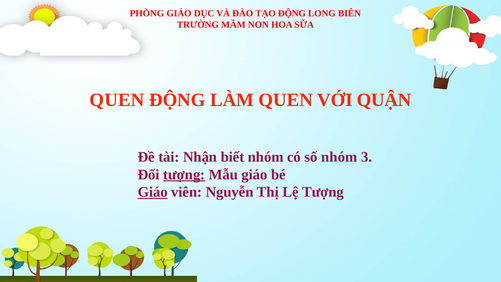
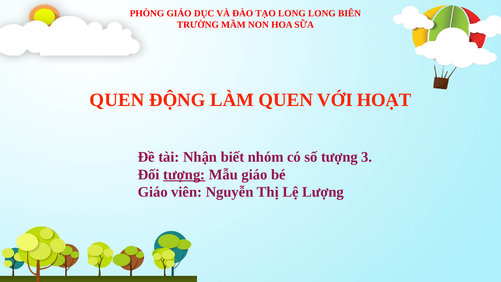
TẠO ĐỘNG: ĐỘNG -> LONG (292, 13)
QUẬN: QUẬN -> HOẠT (384, 100)
số nhóm: nhóm -> tượng (339, 157)
Giáo underline: present -> none (153, 192)
Lệ Tượng: Tượng -> Lượng (323, 192)
